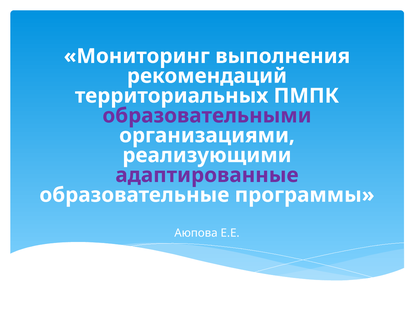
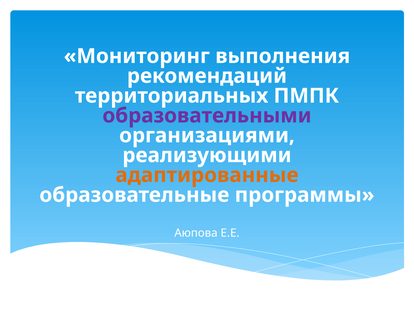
адаптированные colour: purple -> orange (207, 175)
